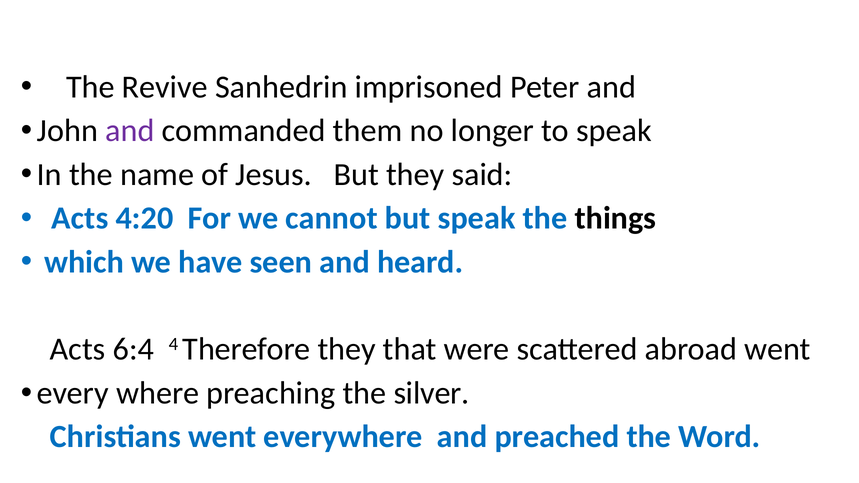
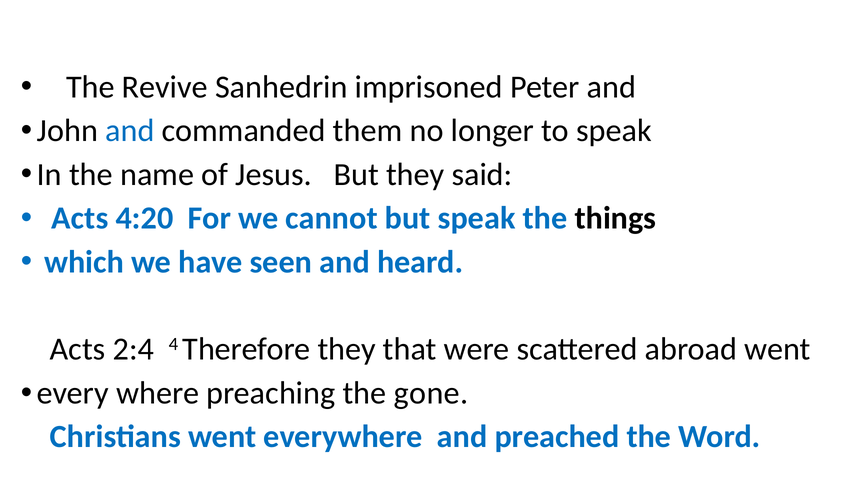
and colour: purple -> blue (130, 131)
6:4: 6:4 -> 2:4 (133, 349)
silver: silver -> gone (431, 393)
